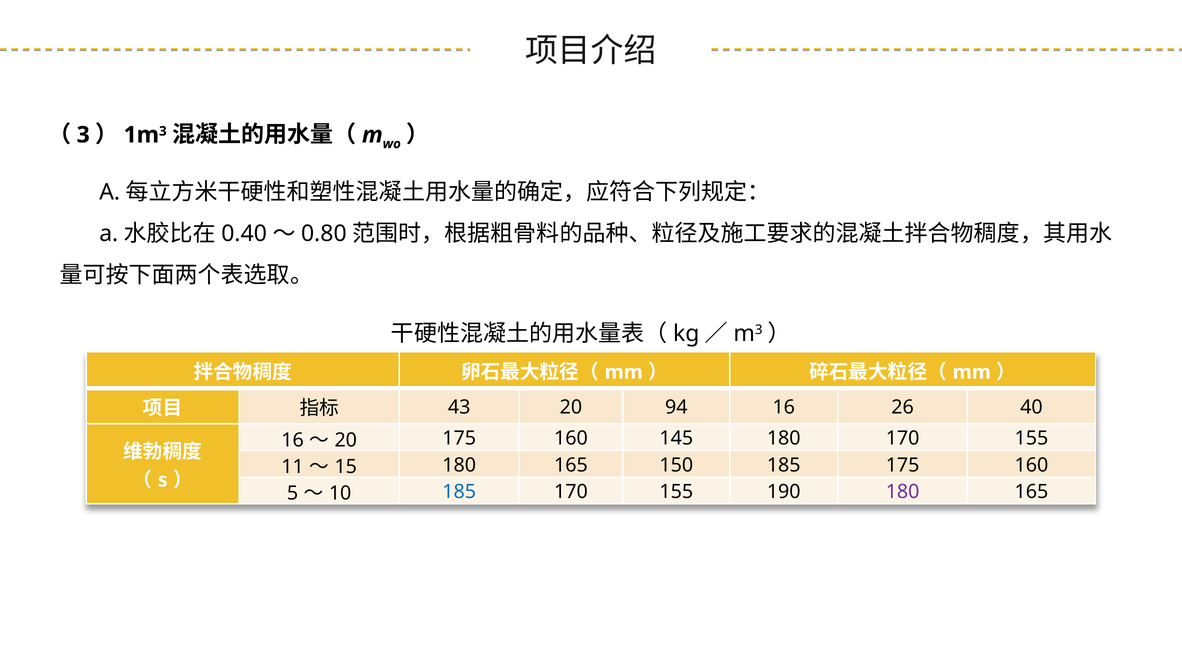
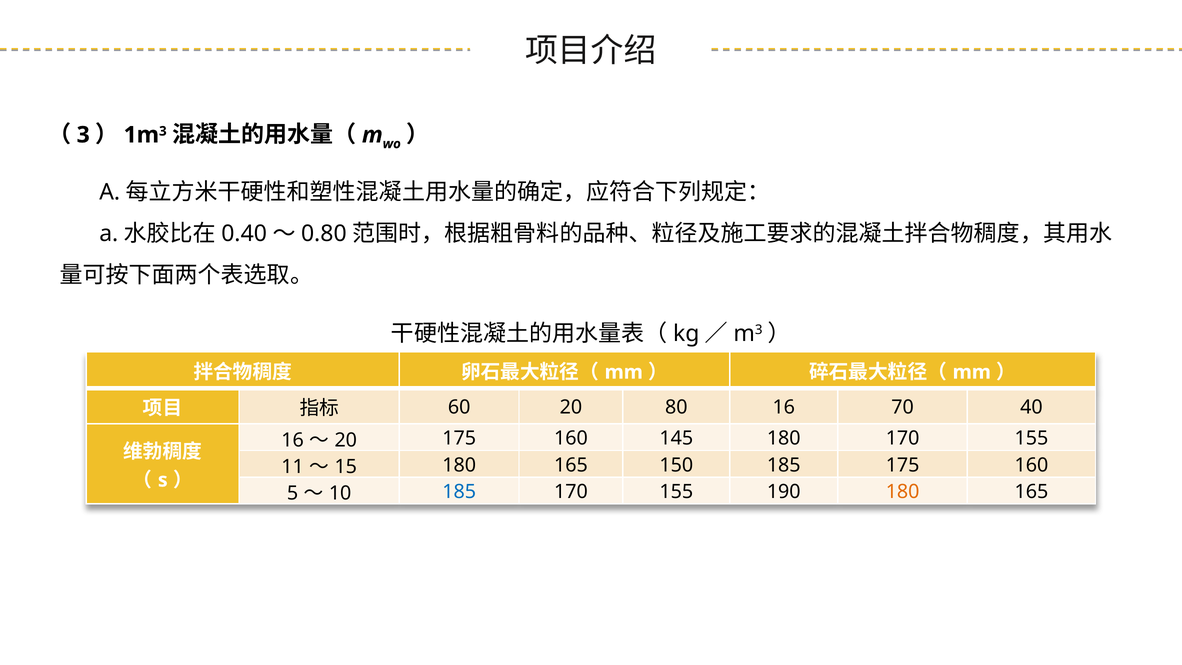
43: 43 -> 60 (459, 407)
94: 94 -> 80 (676, 407)
26: 26 -> 70 (903, 407)
180 colour: purple -> orange (903, 492)
